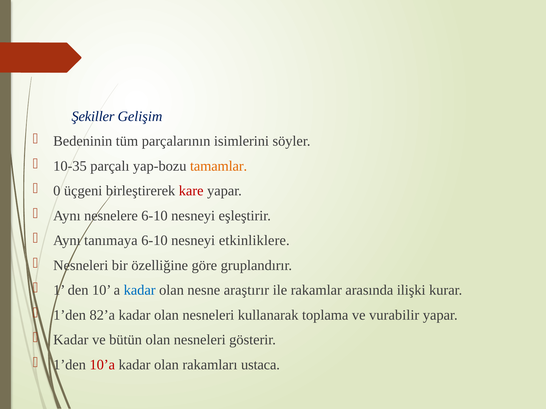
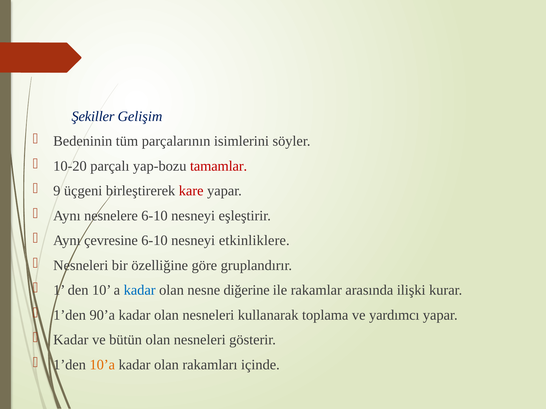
10-35: 10-35 -> 10-20 (70, 166)
tamamlar colour: orange -> red (219, 166)
0: 0 -> 9 (57, 191)
tanımaya: tanımaya -> çevresine (111, 241)
araştırır: araştırır -> diğerine (247, 290)
82’a: 82’a -> 90’a (102, 315)
vurabilir: vurabilir -> yardımcı (394, 315)
10’a colour: red -> orange (102, 365)
ustaca: ustaca -> içinde (260, 365)
